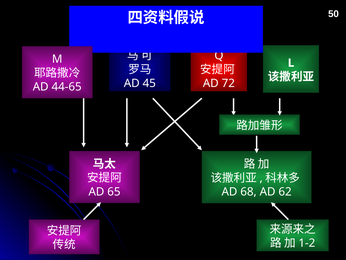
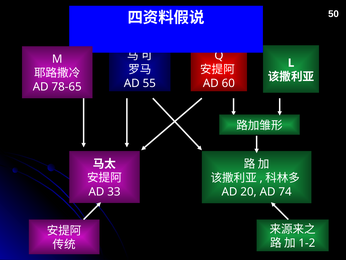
45: 45 -> 55 (149, 83)
72: 72 -> 60 (228, 83)
44-65: 44-65 -> 78-65 (67, 87)
65: 65 -> 33 (114, 191)
68: 68 -> 20 (248, 191)
62: 62 -> 74 (285, 191)
